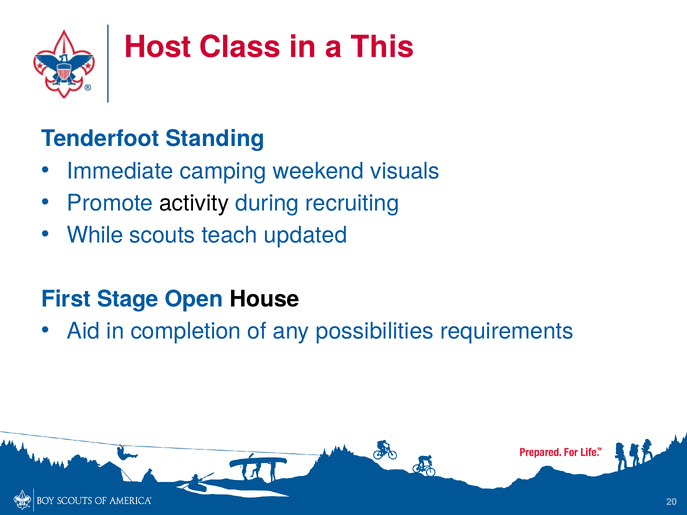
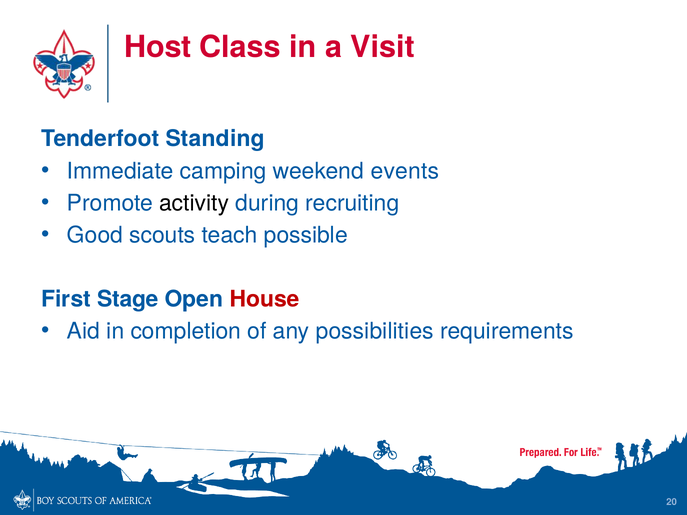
This: This -> Visit (383, 47)
visuals: visuals -> events (405, 171)
While: While -> Good (95, 235)
updated: updated -> possible (306, 235)
House colour: black -> red (265, 299)
